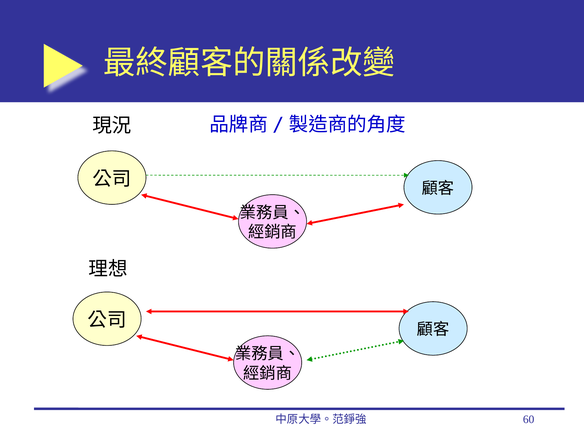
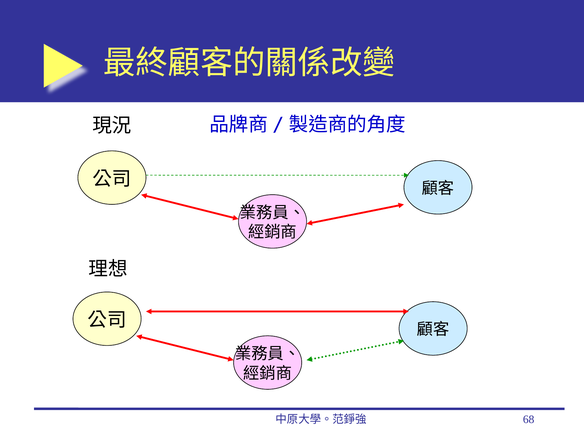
60: 60 -> 68 (529, 419)
